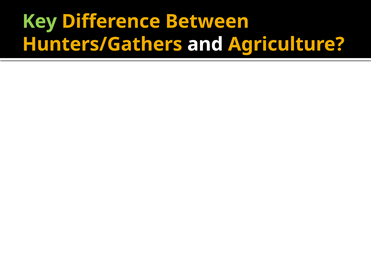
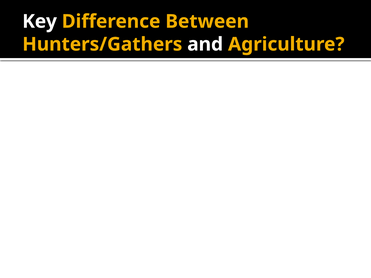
Key colour: light green -> white (40, 21)
